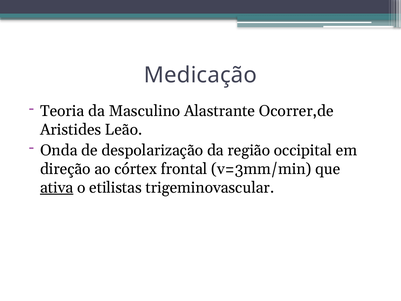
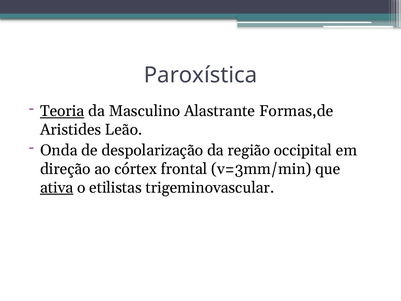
Medicação: Medicação -> Paroxística (201, 75)
Teoria underline: none -> present (62, 111)
Ocorrer,de: Ocorrer,de -> Formas,de (296, 111)
